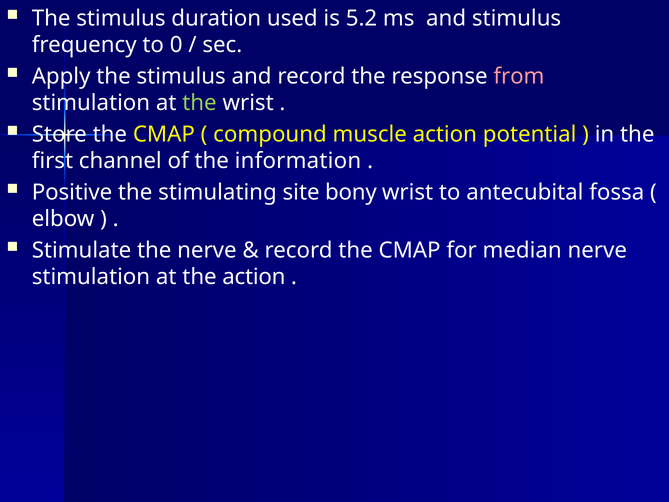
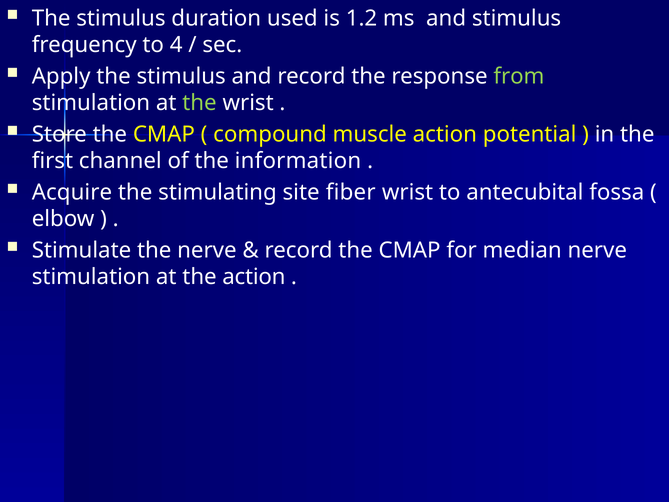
5.2: 5.2 -> 1.2 (362, 18)
0: 0 -> 4 (176, 45)
from colour: pink -> light green (519, 76)
Positive: Positive -> Acquire (72, 192)
bony: bony -> fiber (351, 192)
